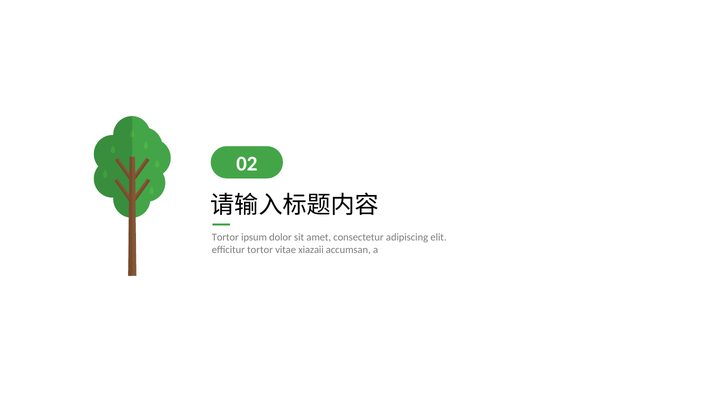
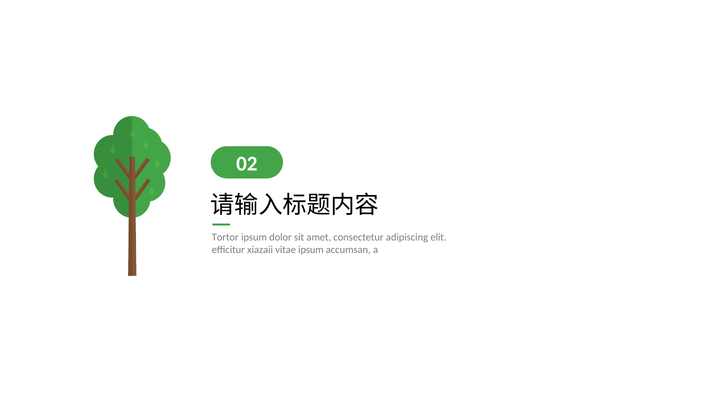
efficitur tortor: tortor -> xiazaii (260, 250)
vitae xiazaii: xiazaii -> ipsum (311, 250)
